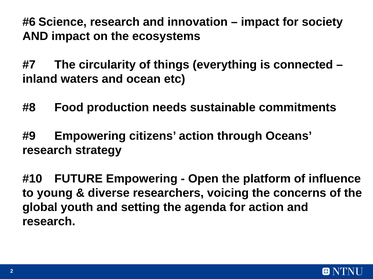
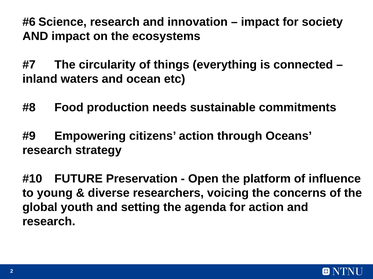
FUTURE Empowering: Empowering -> Preservation (142, 179)
